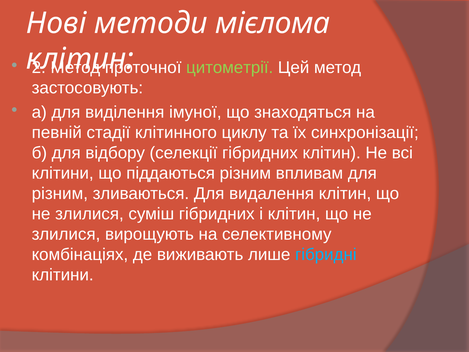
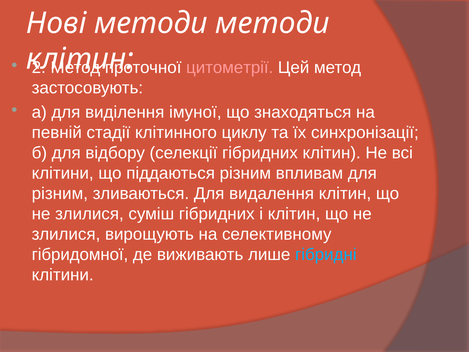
методи мієлома: мієлома -> методи (272, 23)
цитометрії colour: light green -> pink (230, 68)
комбінаціях: комбінаціях -> гібридомної (80, 254)
